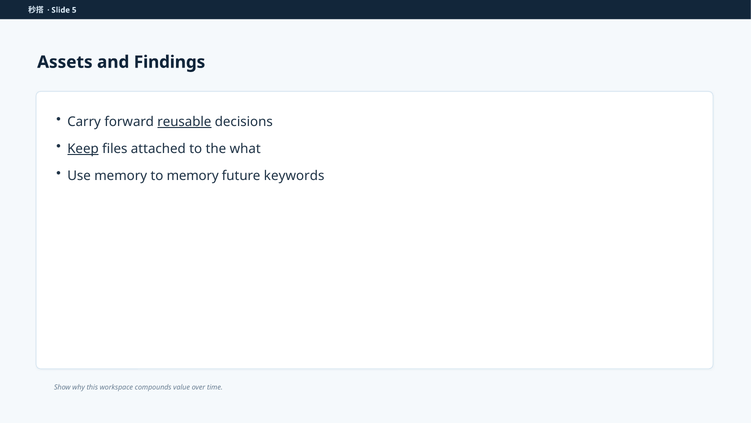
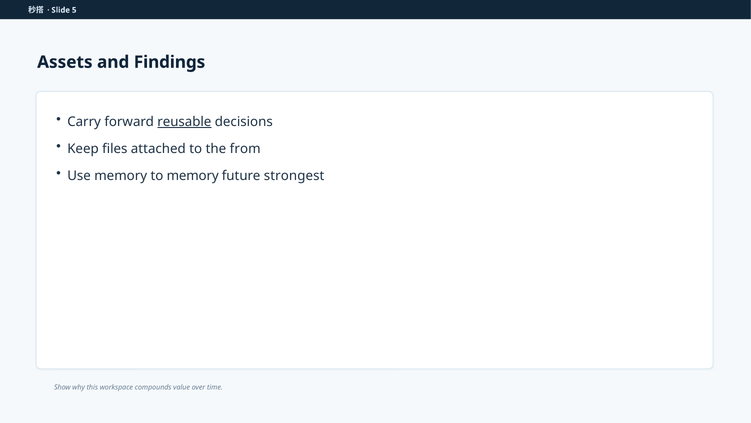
Keep underline: present -> none (83, 148)
what: what -> from (245, 148)
keywords: keywords -> strongest (294, 175)
